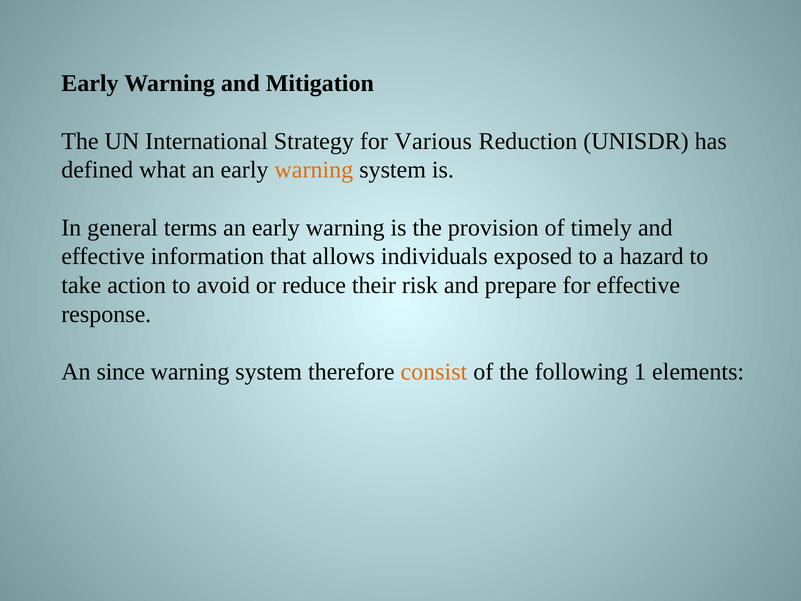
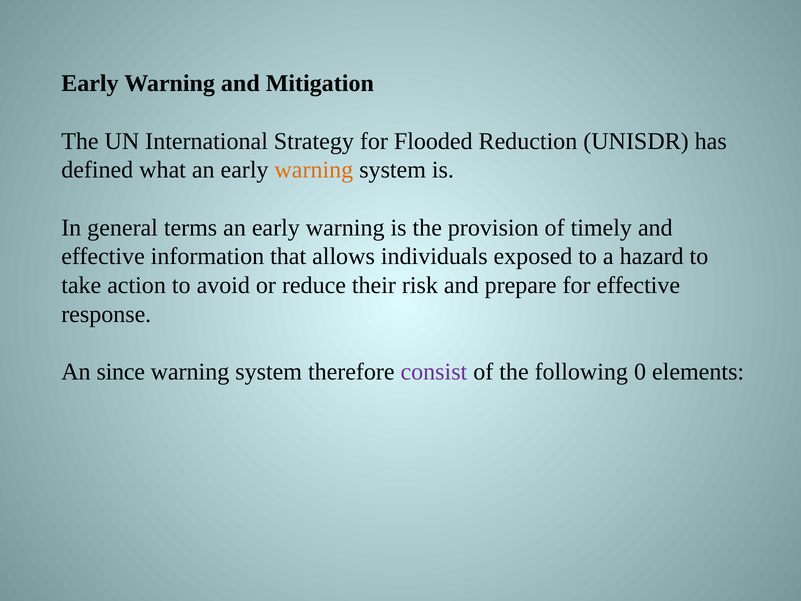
Various: Various -> Flooded (433, 141)
consist colour: orange -> purple (434, 372)
1: 1 -> 0 (640, 372)
